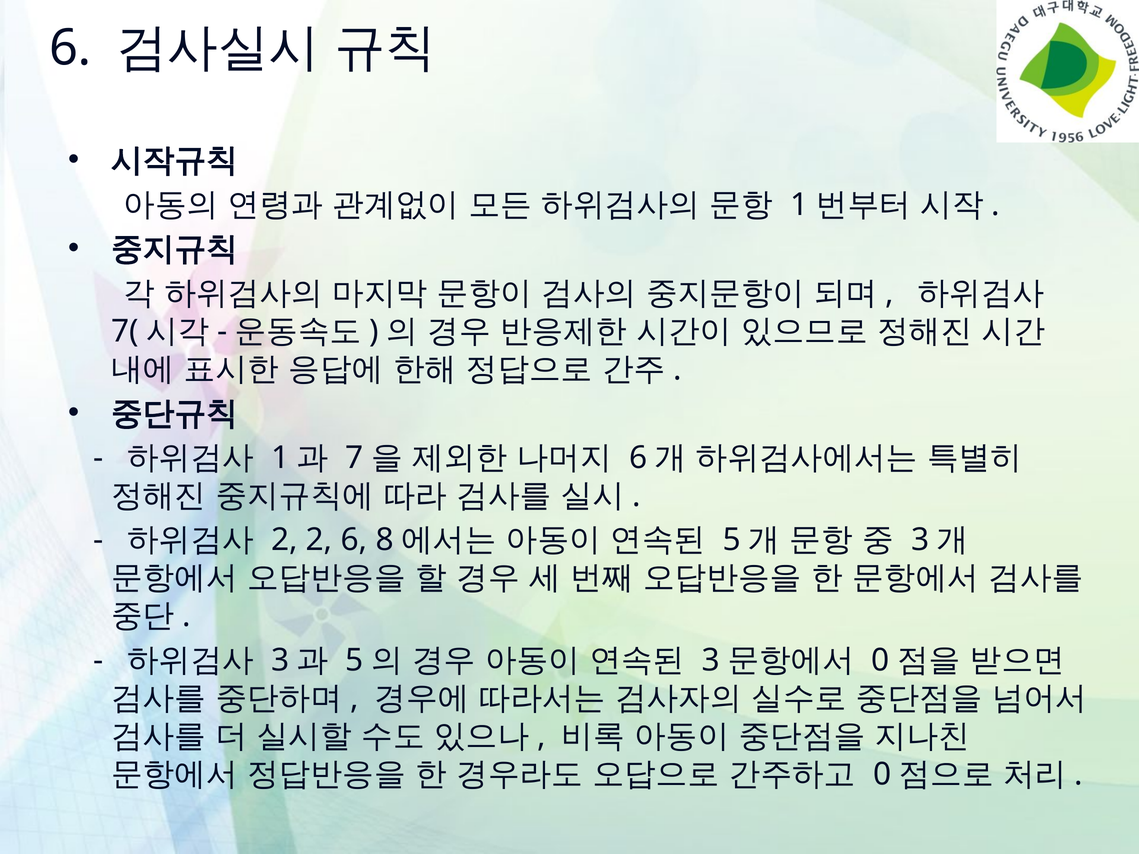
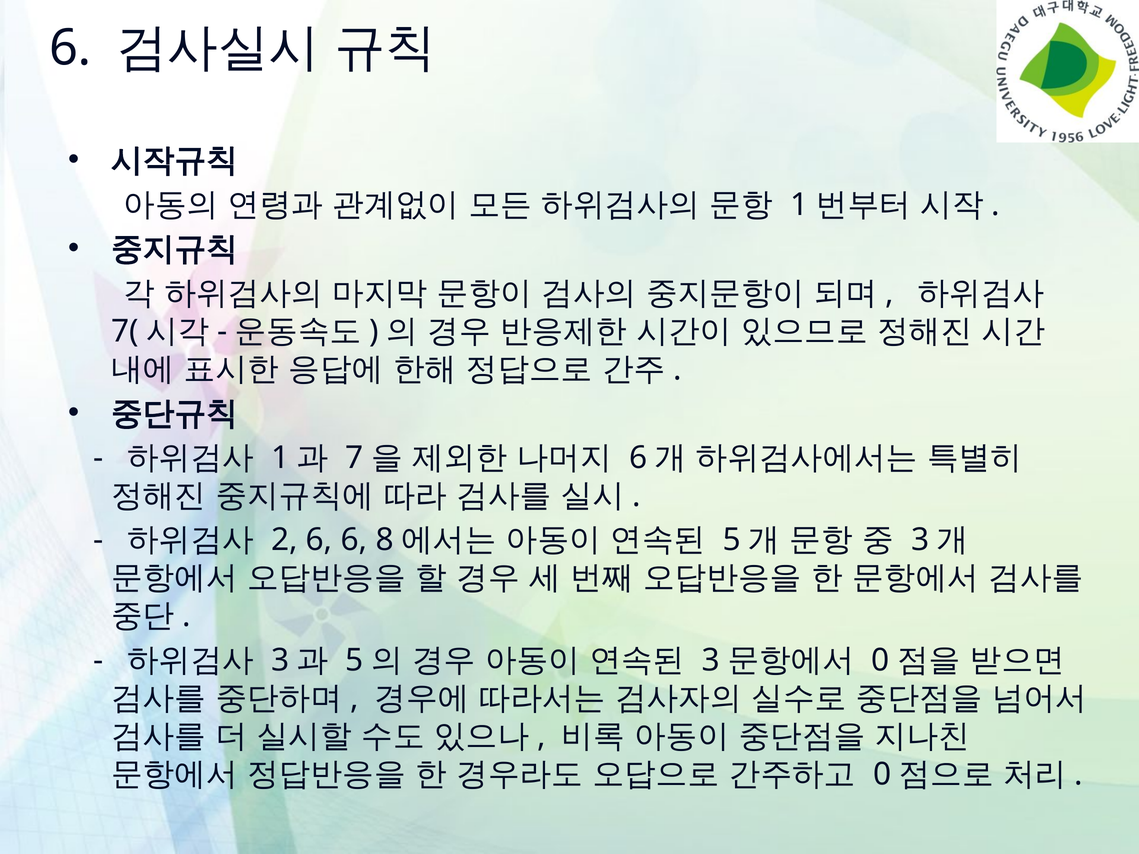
2 2: 2 -> 6 (319, 540)
